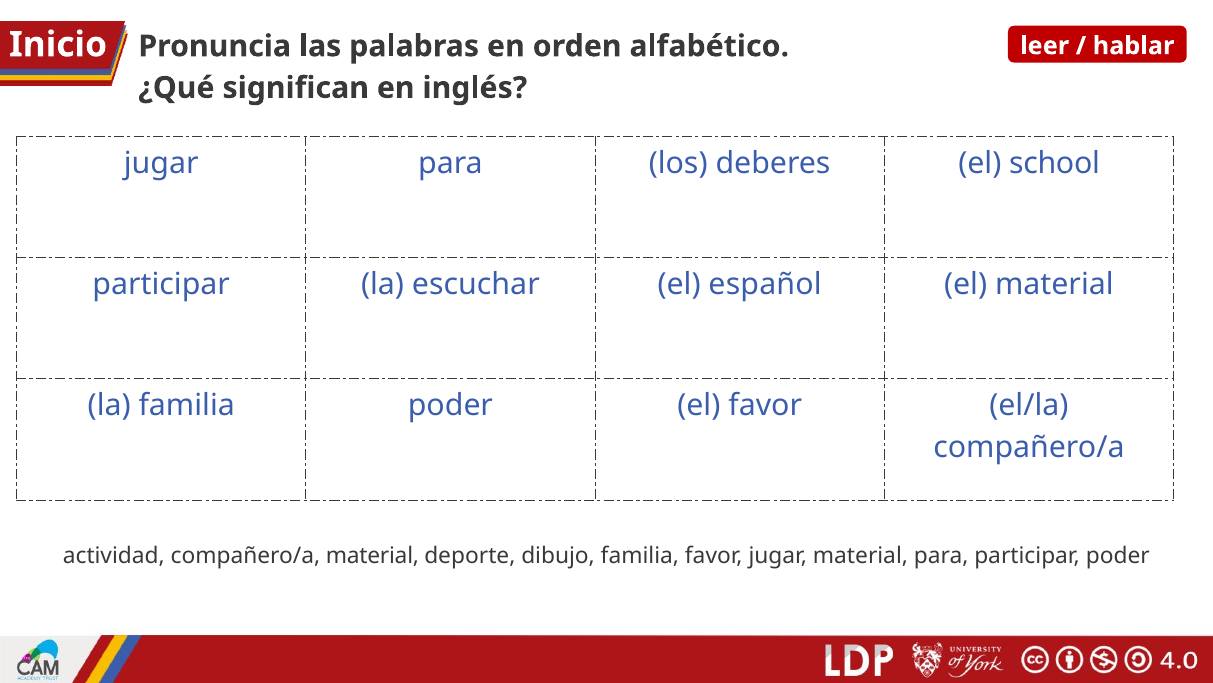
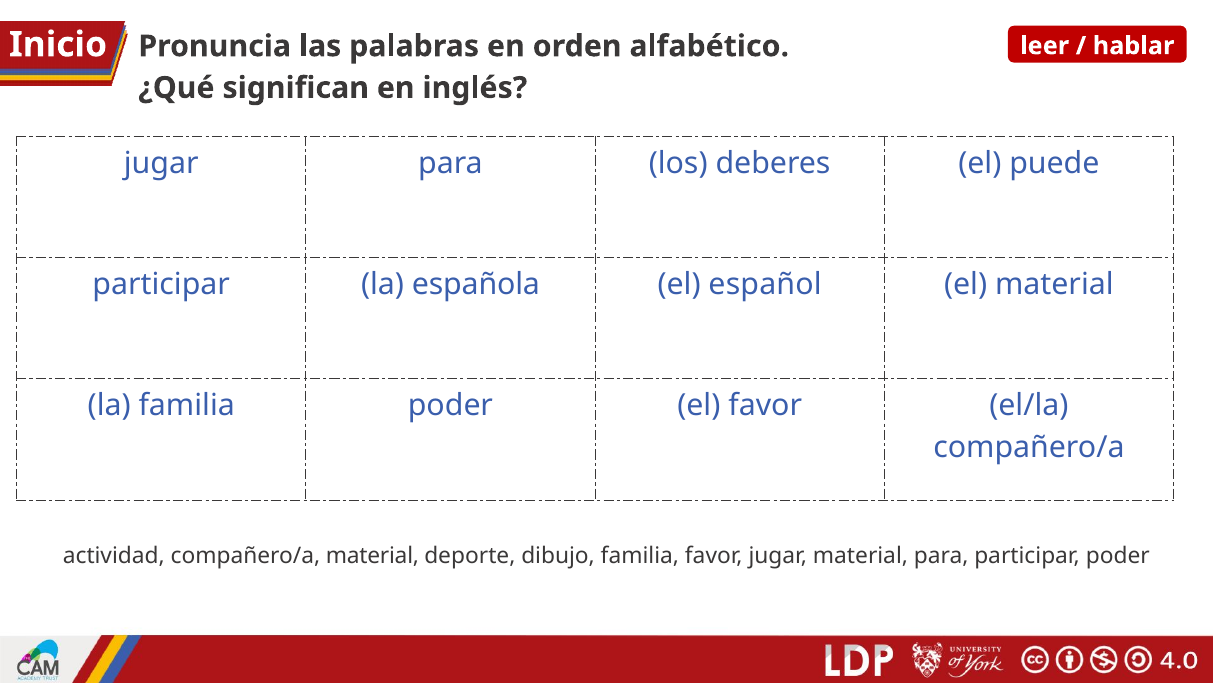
school: school -> puede (1054, 163)
escuchar: escuchar -> española (476, 284)
